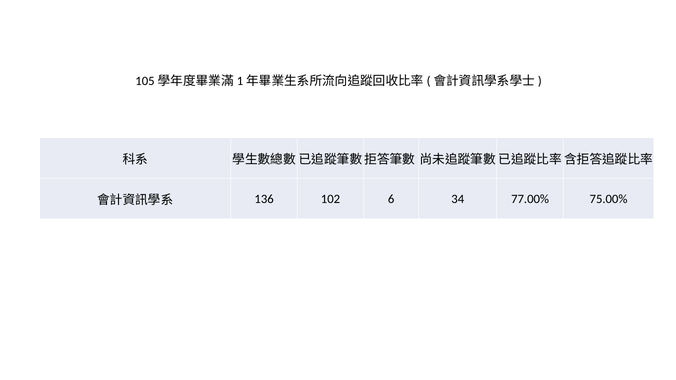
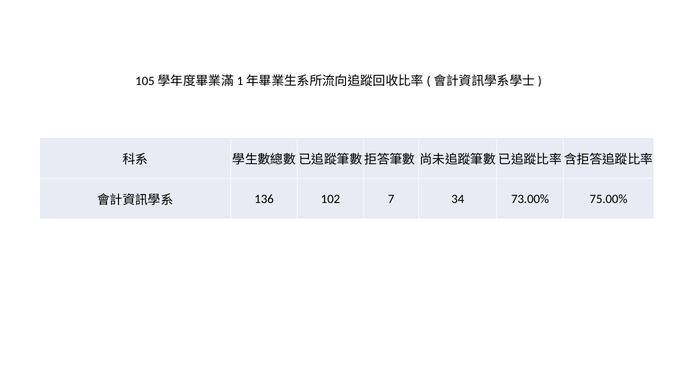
6: 6 -> 7 (391, 199)
77.00%: 77.00% -> 73.00% (530, 199)
